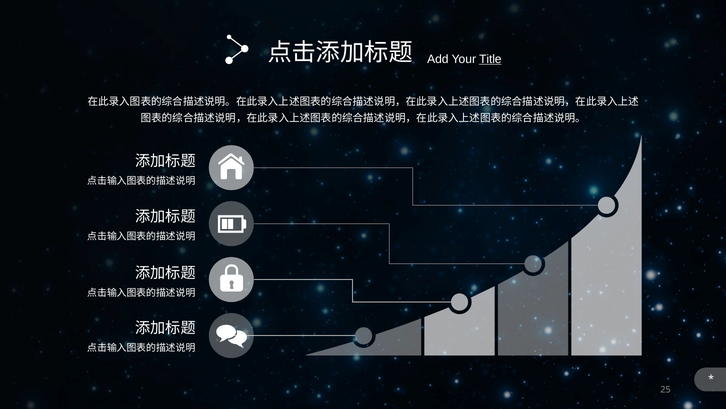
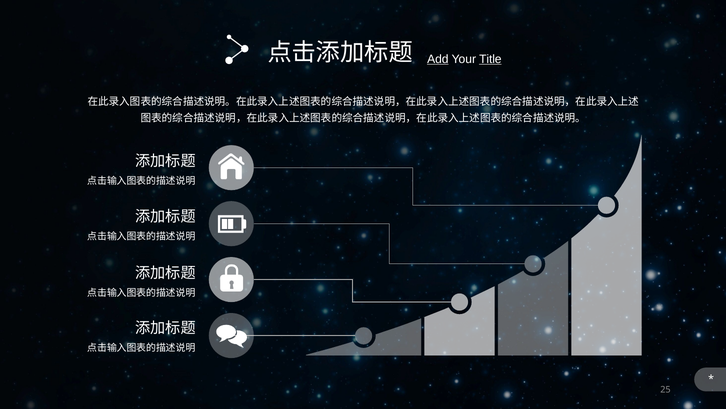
Add underline: none -> present (438, 59)
